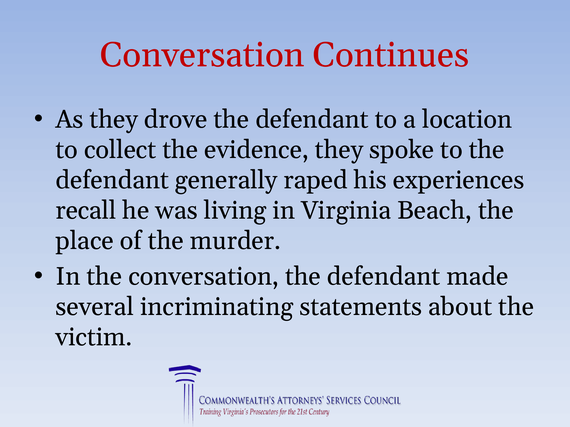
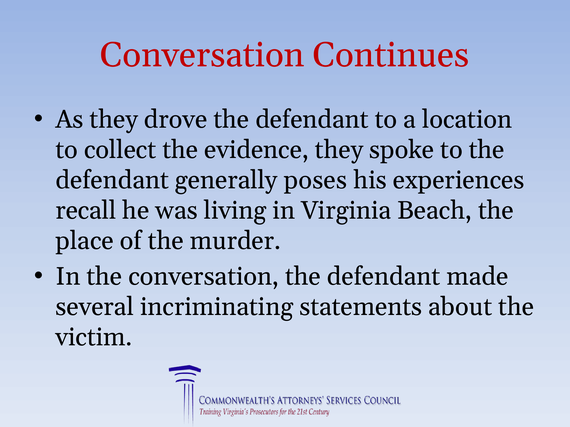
raped: raped -> poses (315, 180)
